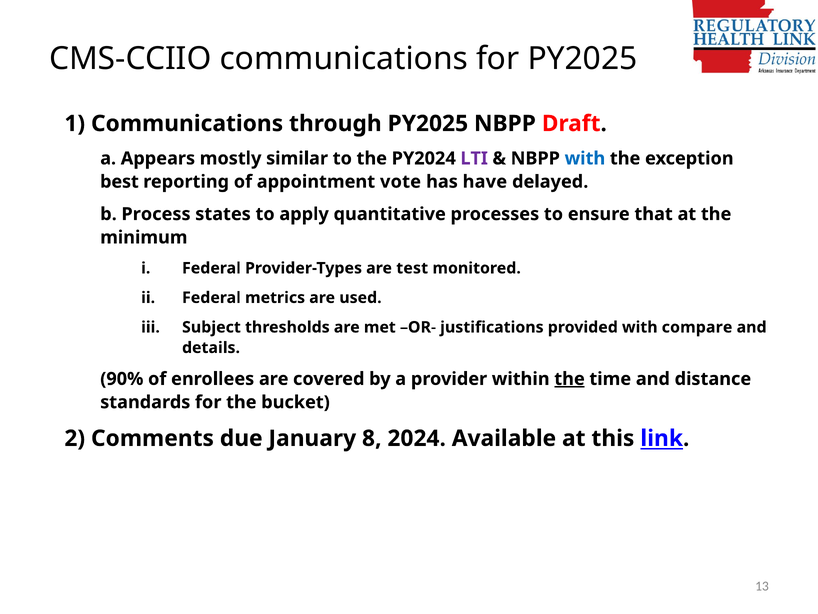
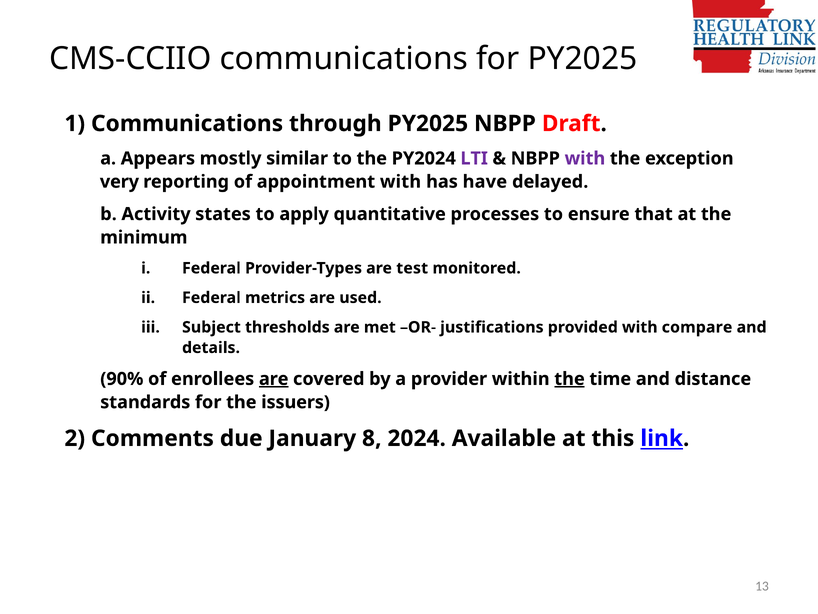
with colour: blue -> purple (585, 158)
best: best -> very (119, 182)
appointment vote: vote -> with (401, 182)
Process: Process -> Activity (156, 214)
are underline: none -> present (274, 379)
bucket: bucket -> issuers (296, 402)
